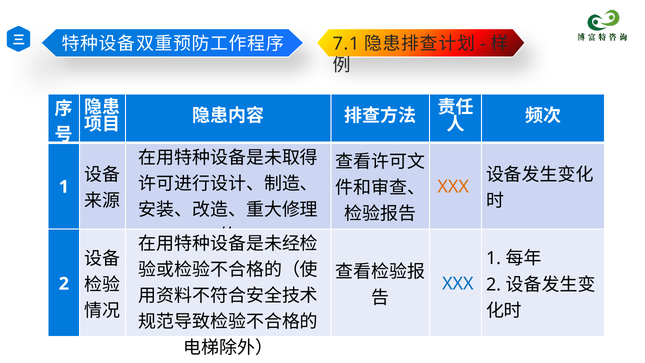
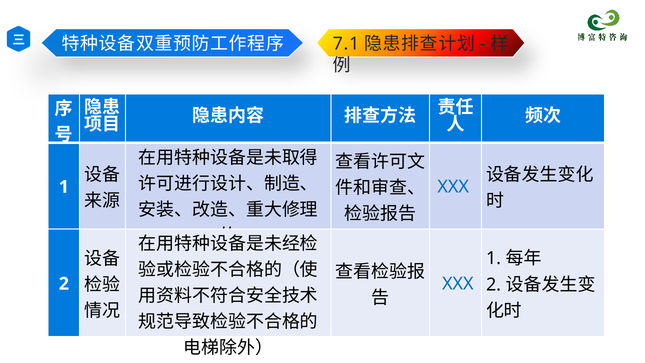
XXX colour: orange -> blue (453, 187)
